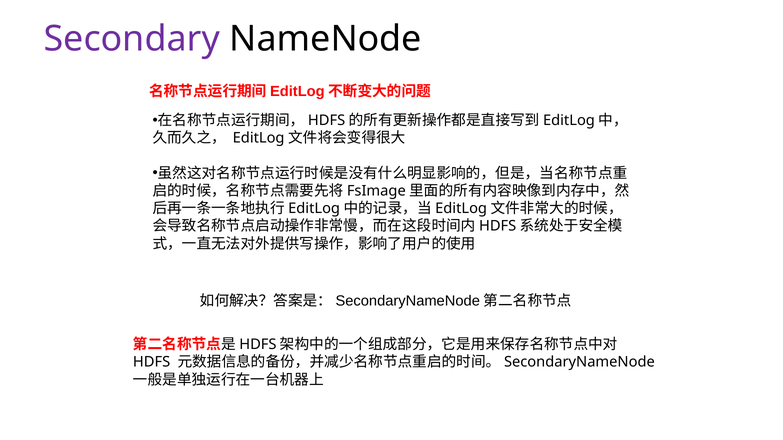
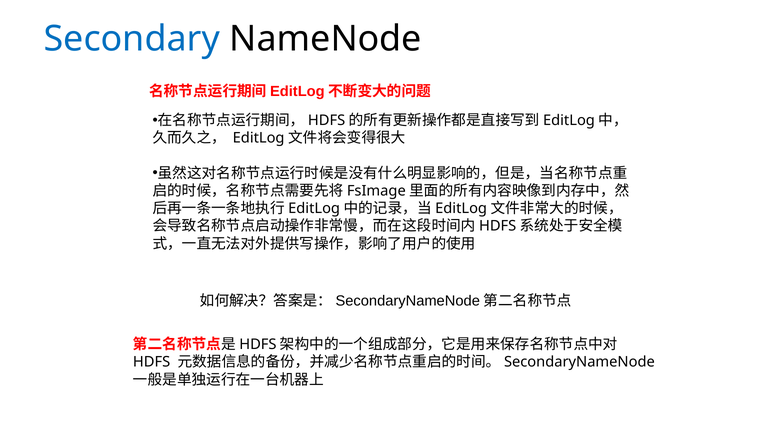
Secondary colour: purple -> blue (132, 39)
